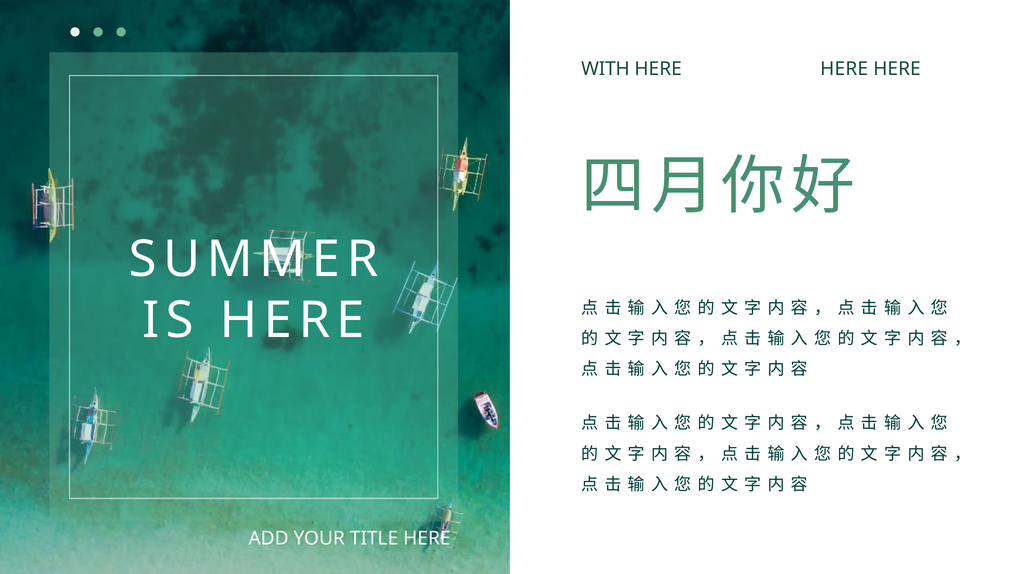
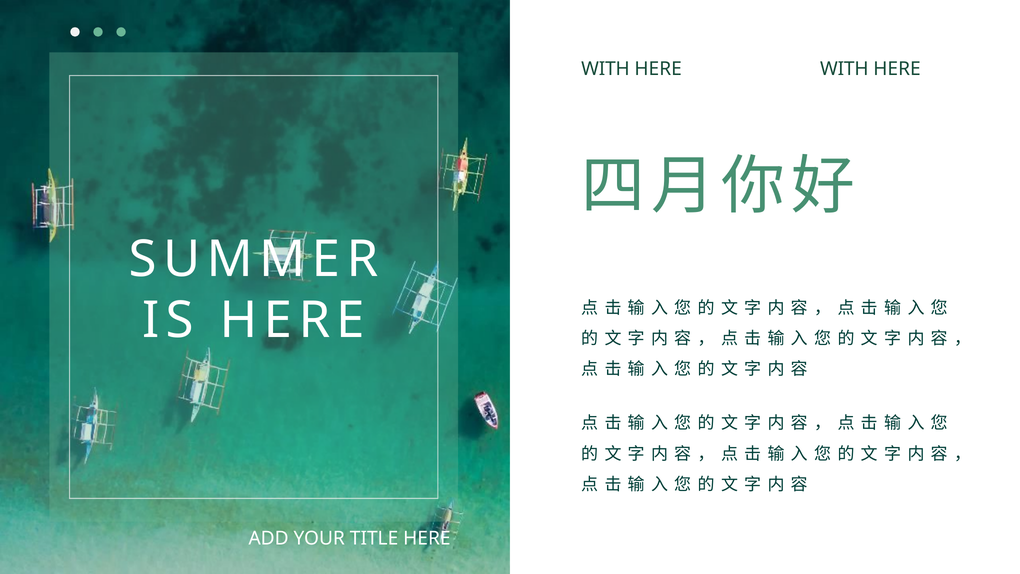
HERE: HERE -> WITH (844, 69)
